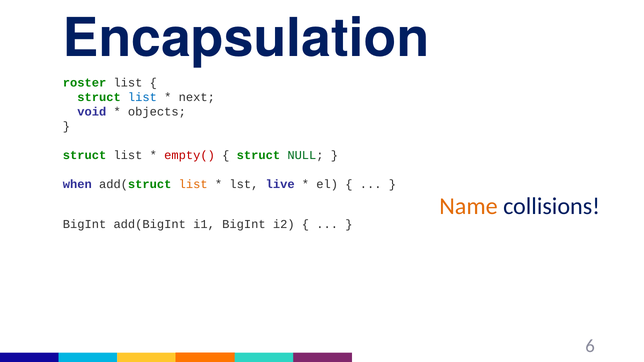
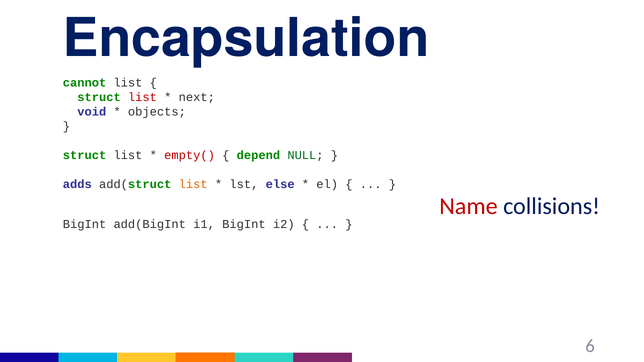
roster: roster -> cannot (85, 83)
list colour: blue -> red (142, 98)
struct: struct -> depend (258, 155)
when: when -> adds (77, 184)
live: live -> else (280, 184)
Name colour: orange -> red (468, 206)
